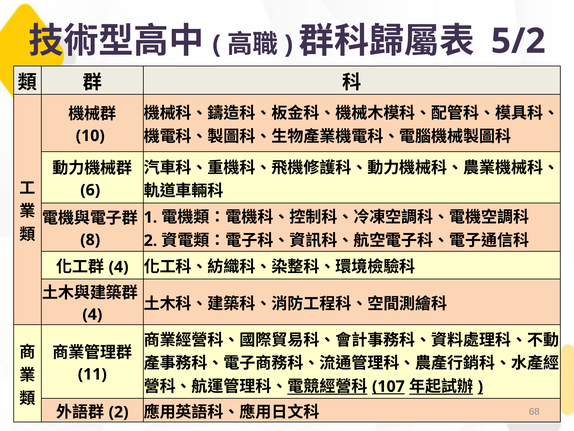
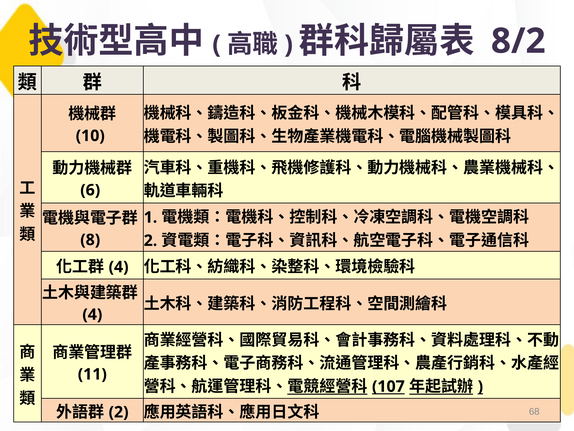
5/2: 5/2 -> 8/2 (518, 41)
